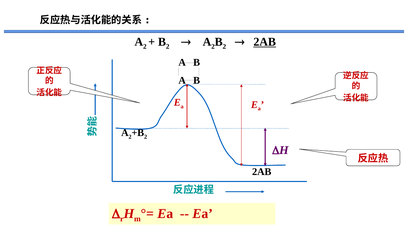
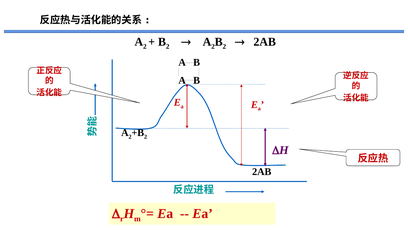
2AB underline: present -> none (265, 42)
